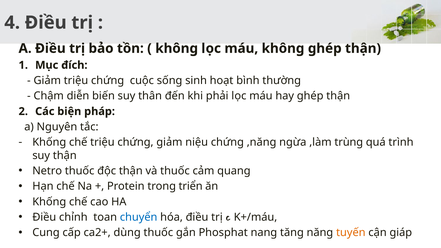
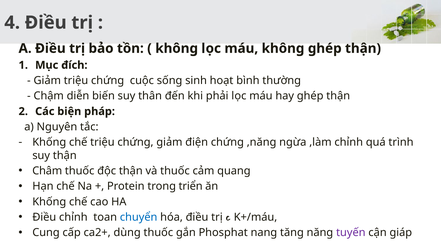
niệu: niệu -> điện (197, 142)
,làm trùng: trùng -> chỉnh (349, 142)
Netro: Netro -> Châm (47, 171)
tuyến colour: orange -> purple (351, 233)
